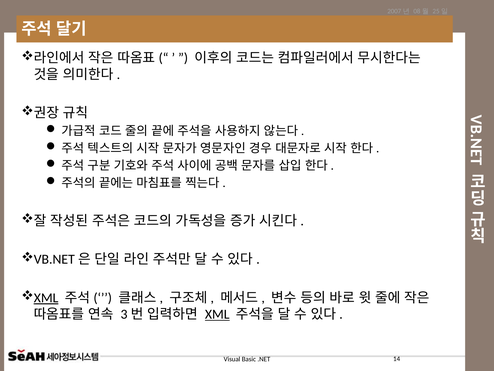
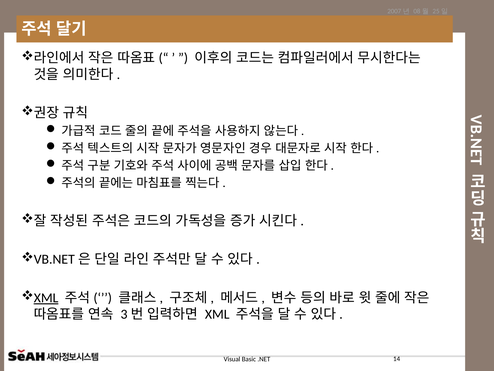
XML underline: present -> none (217, 314)
